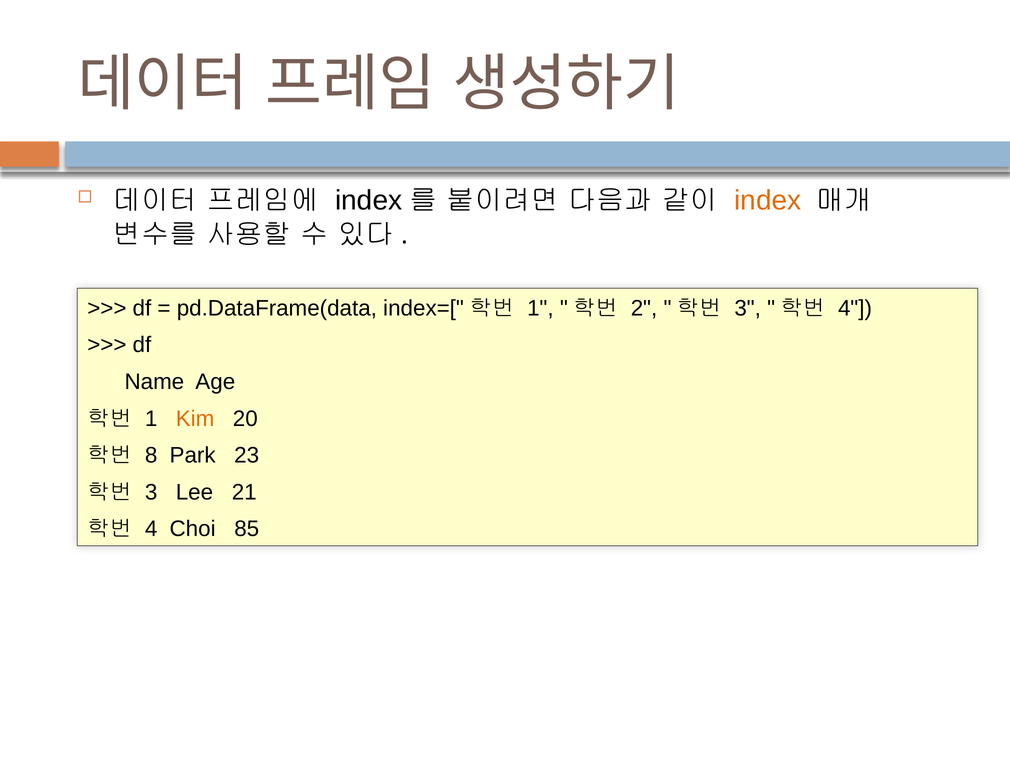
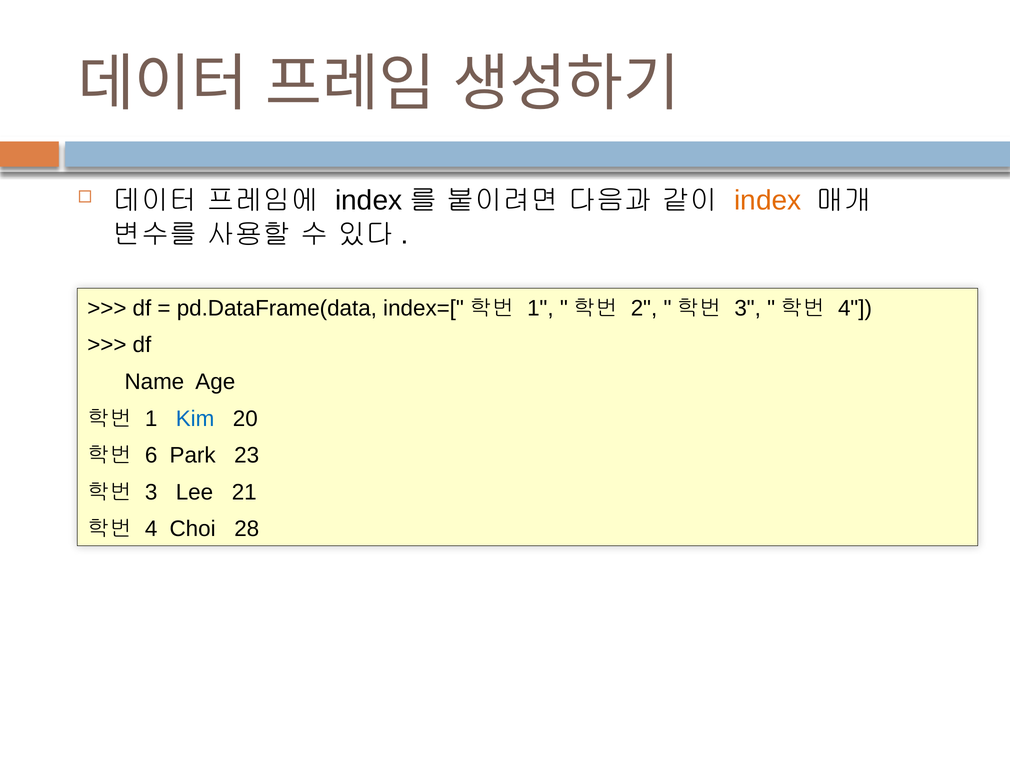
Kim colour: orange -> blue (195, 418)
8: 8 -> 6 (151, 455)
85: 85 -> 28 (247, 529)
